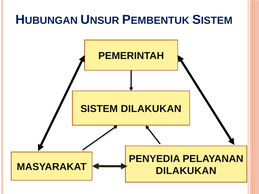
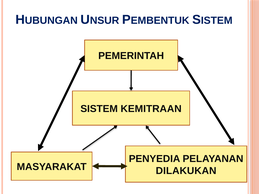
DILAKUKAN: DILAKUKAN -> KEMITRAAN (151, 109)
